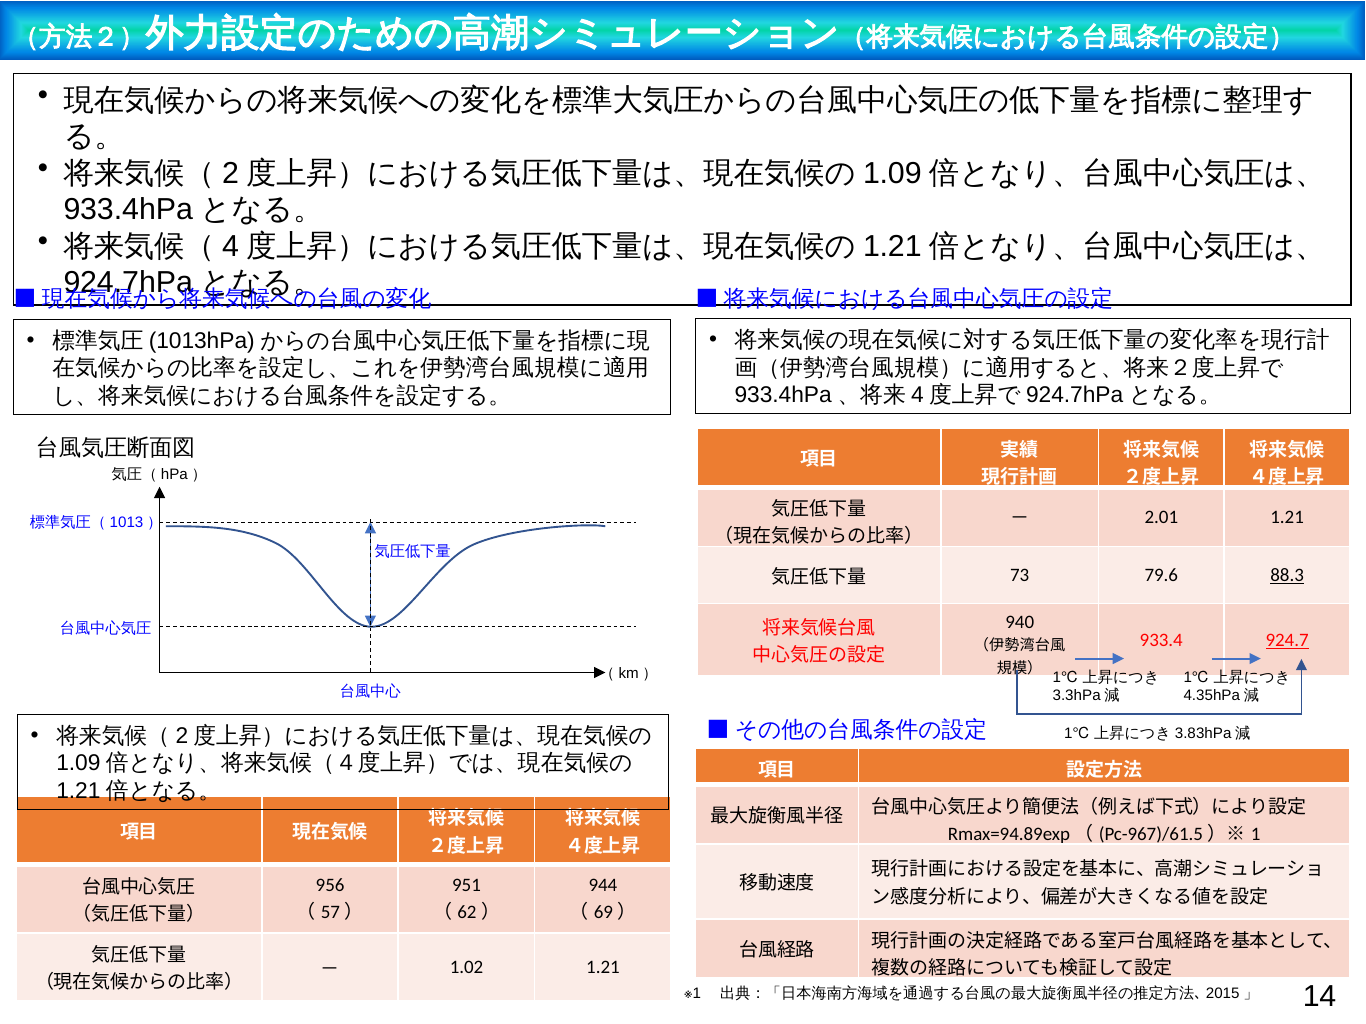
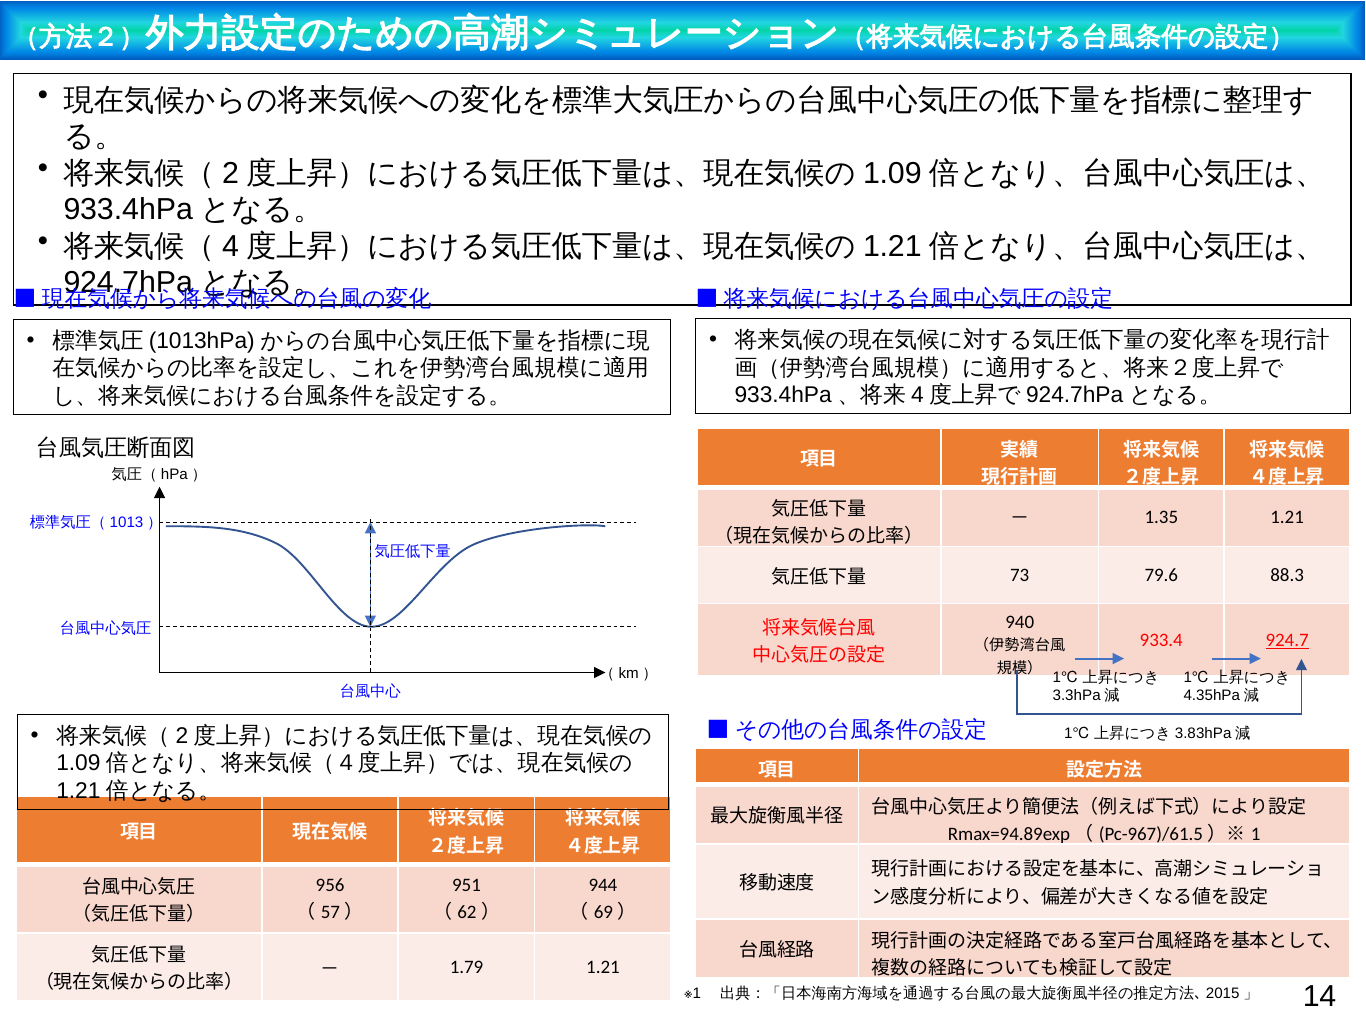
2.01: 2.01 -> 1.35 (1161, 517)
88.3 underline: present -> none (1287, 575)
1.02: 1.02 -> 1.79 (467, 968)
